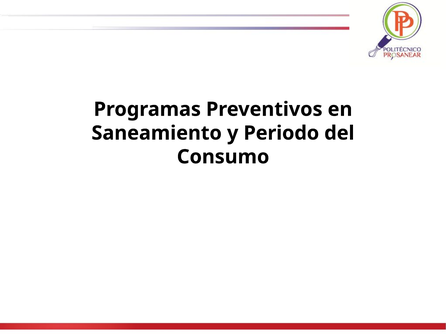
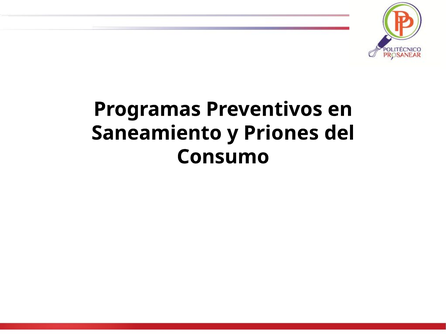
Periodo: Periodo -> Priones (281, 133)
